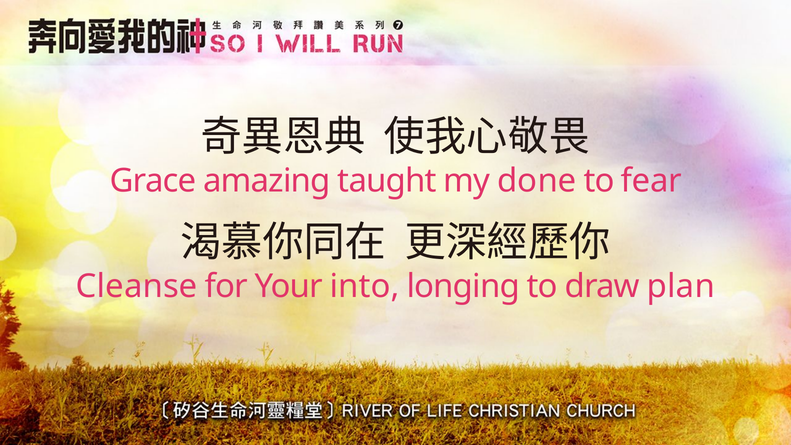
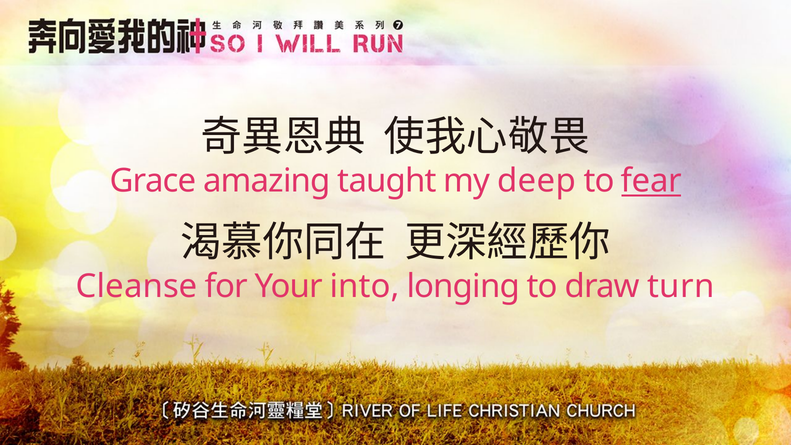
done: done -> deep (537, 181)
fear underline: none -> present (651, 181)
plan: plan -> turn (681, 286)
